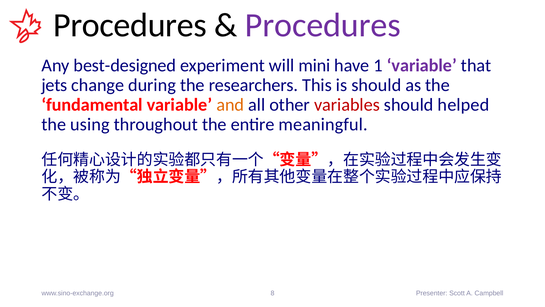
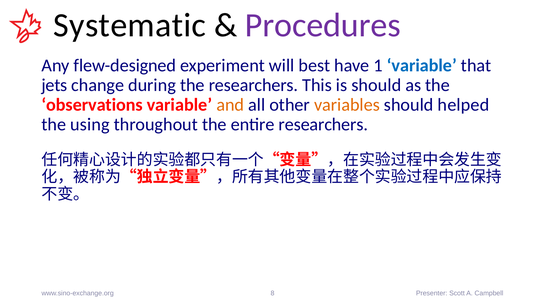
Procedures: Procedures -> Systematic (130, 25)
best-designed: best-designed -> flew-designed (125, 66)
mini: mini -> best (314, 66)
variable colour: purple -> blue (422, 66)
fundamental: fundamental -> observations (92, 105)
variables colour: red -> orange (347, 105)
entire meaningful: meaningful -> researchers (323, 124)
